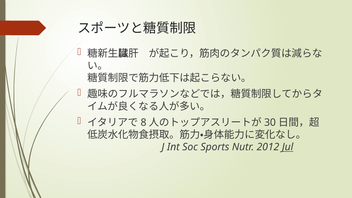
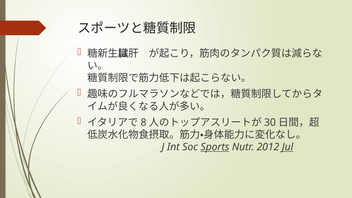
Sports underline: none -> present (215, 147)
